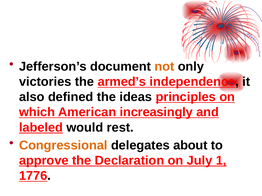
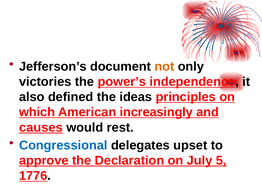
armed’s: armed’s -> power’s (122, 82)
labeled: labeled -> causes (41, 128)
Congressional colour: orange -> blue (63, 146)
about: about -> upset (190, 146)
1: 1 -> 5 (221, 161)
